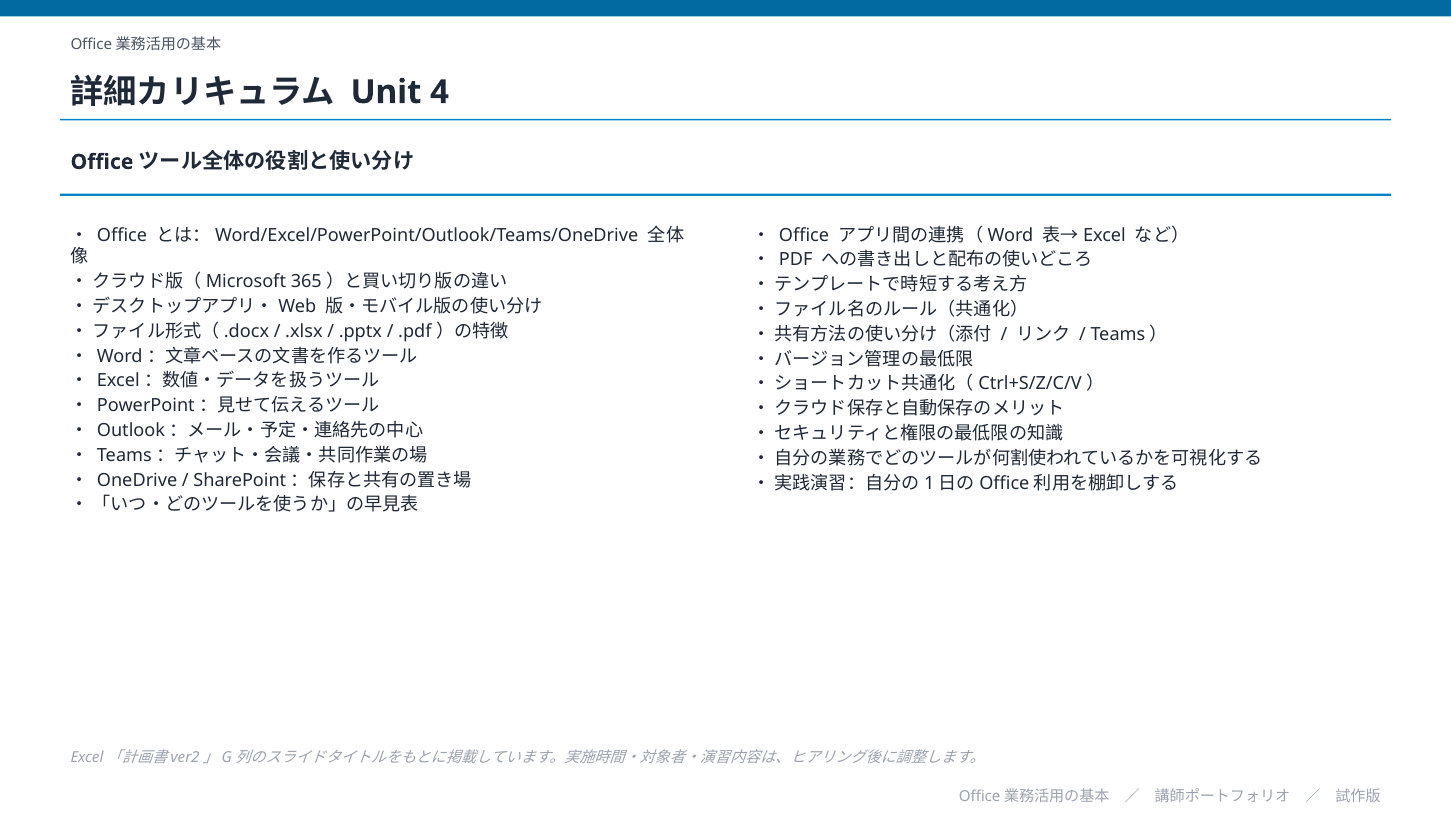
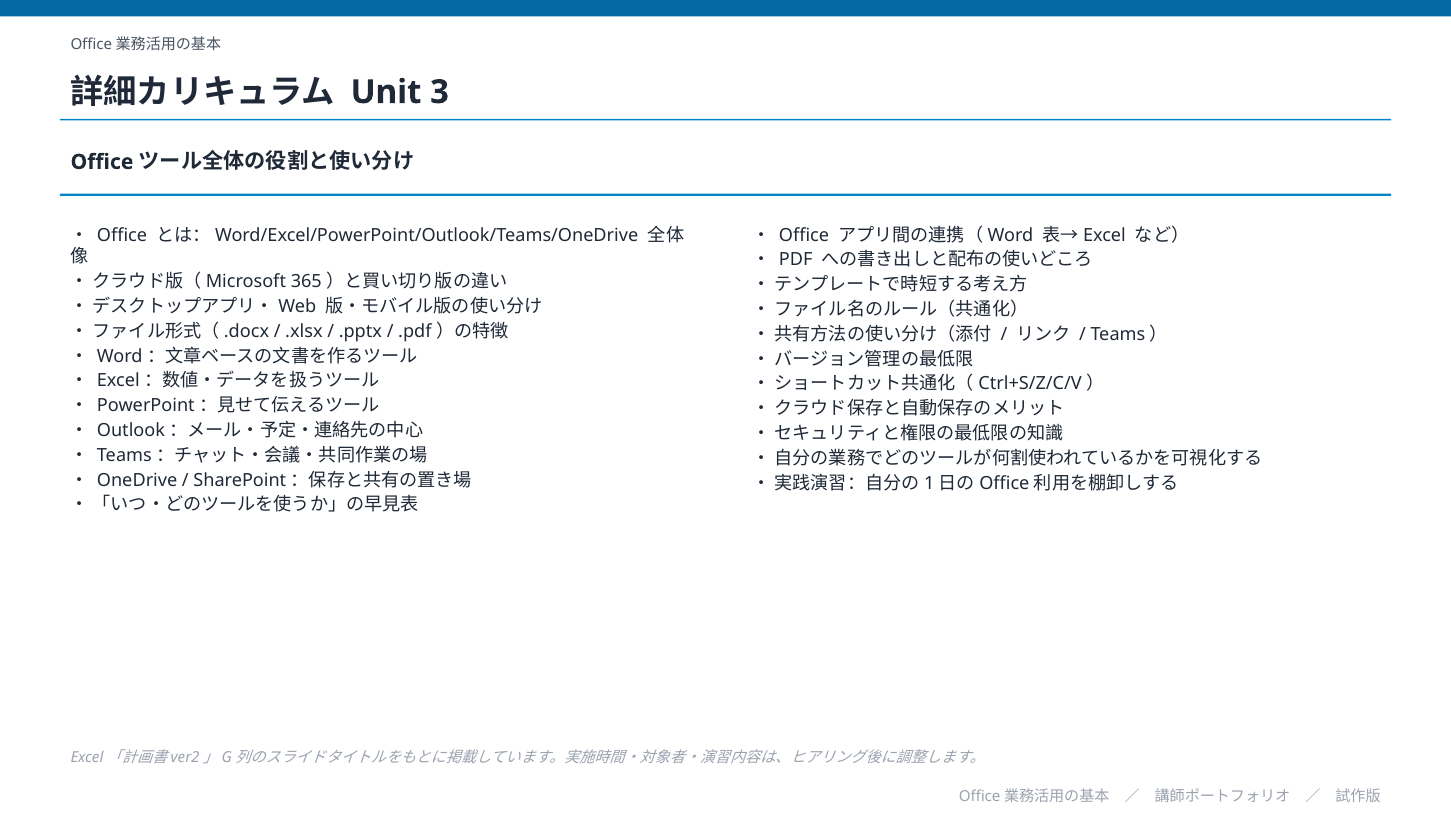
4: 4 -> 3 (440, 92)
